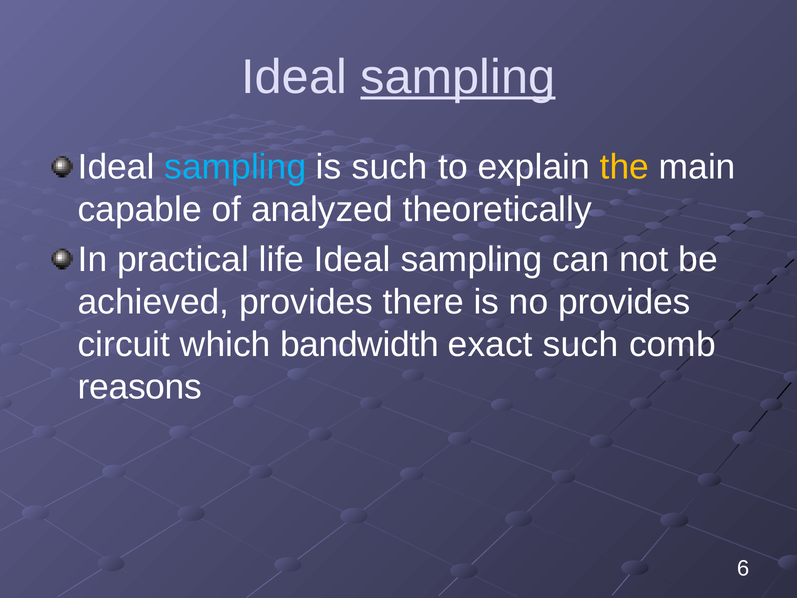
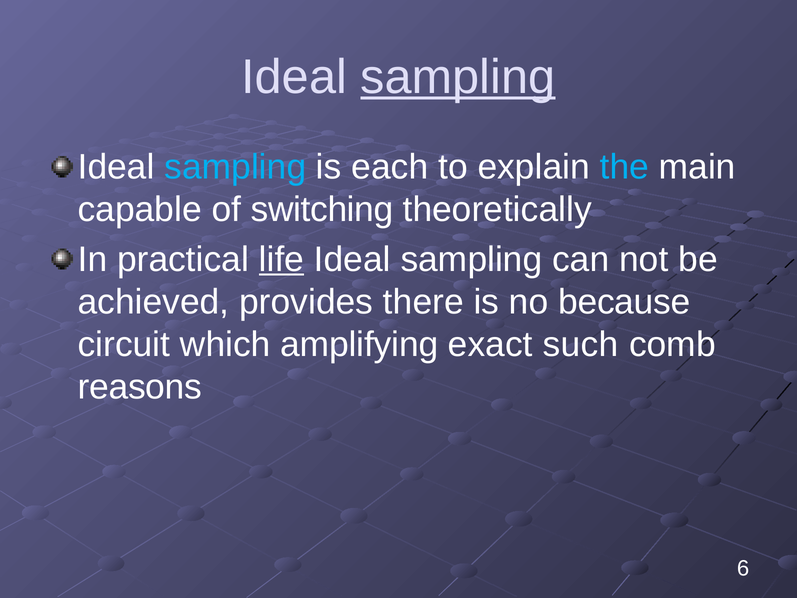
is such: such -> each (390, 167)
the colour: yellow -> light blue (624, 167)
analyzed: analyzed -> switching (322, 210)
life underline: none -> present (281, 259)
no provides: provides -> because (624, 302)
bandwidth: bandwidth -> amplifying (359, 344)
